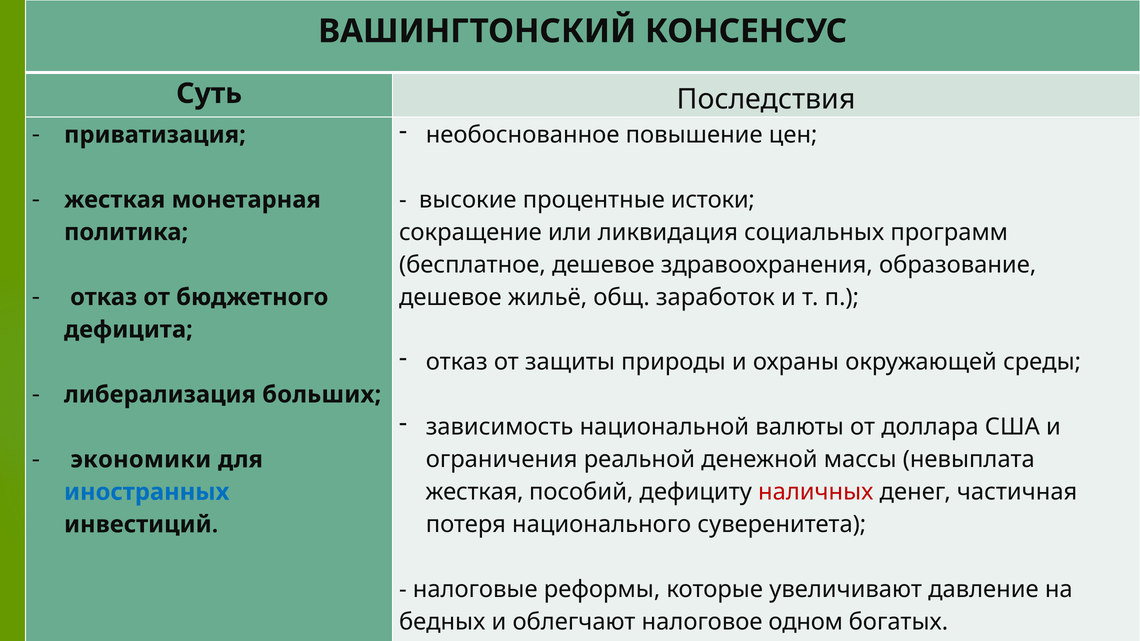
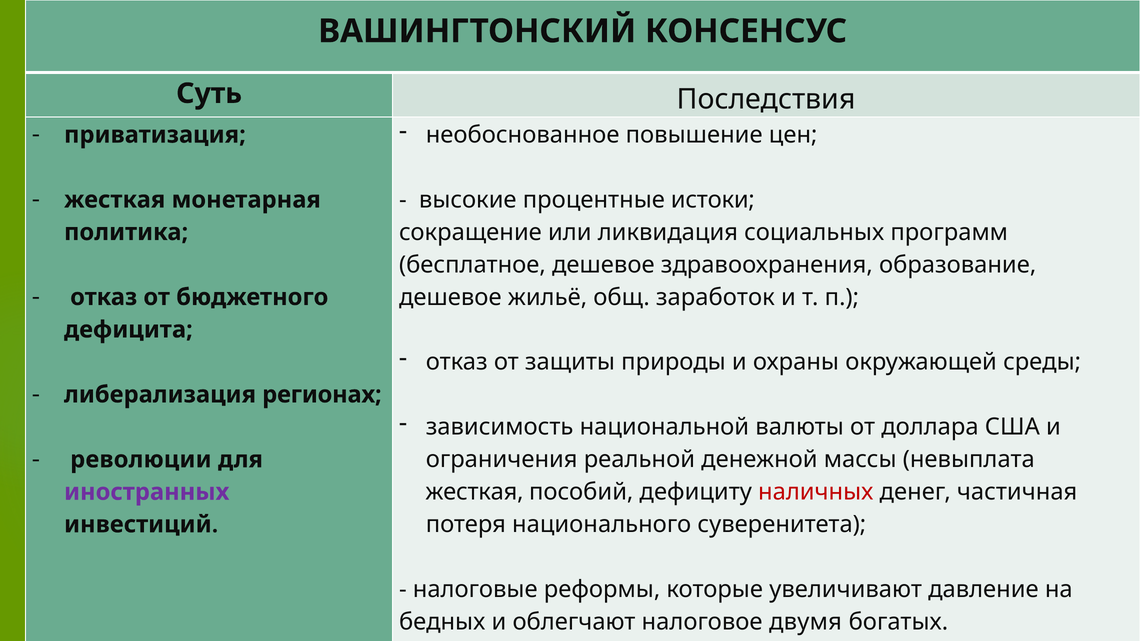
больших: больших -> регионах (322, 395)
экономики: экономики -> революции (141, 460)
иностранных colour: blue -> purple (147, 492)
одном: одном -> двумя (805, 622)
